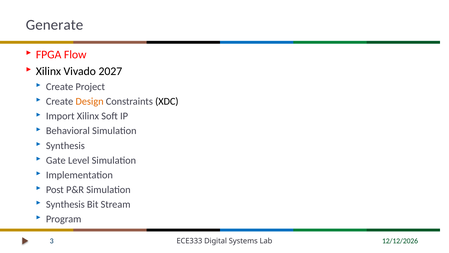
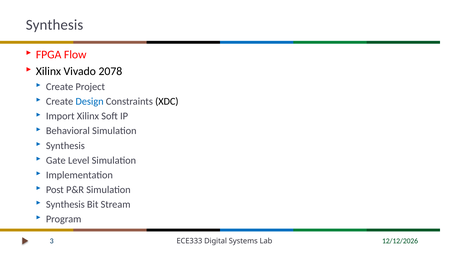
Generate: Generate -> Synthesis (55, 25)
2027: 2027 -> 2078 (110, 71)
Design colour: orange -> blue (90, 101)
